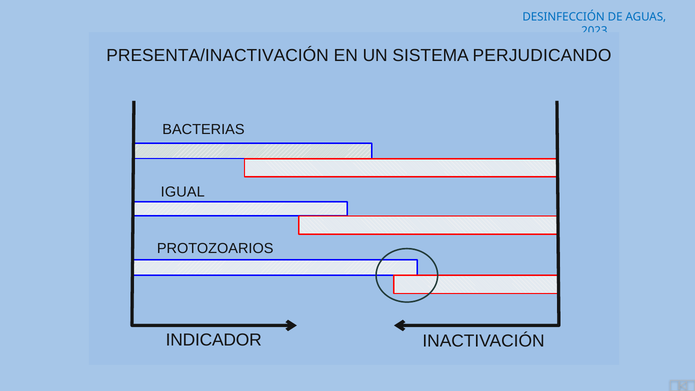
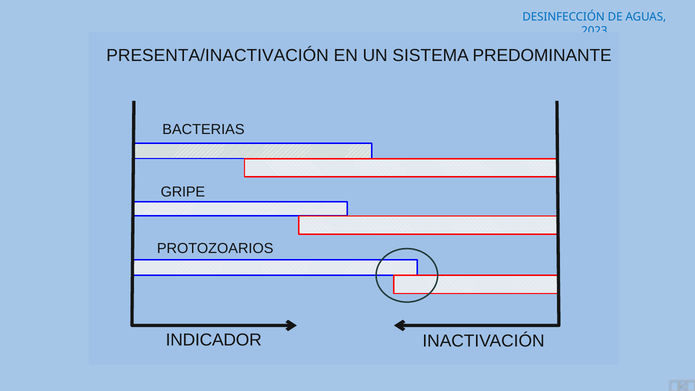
PERJUDICANDO: PERJUDICANDO -> PREDOMINANTE (542, 56)
IGUAL: IGUAL -> GRIPE (183, 192)
